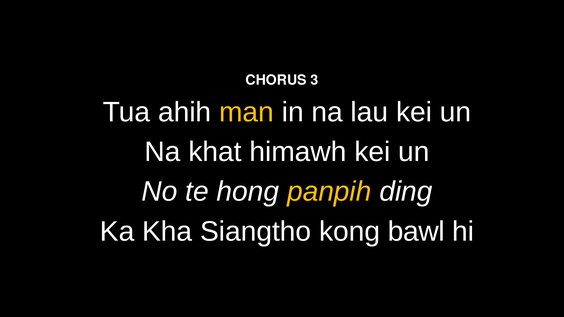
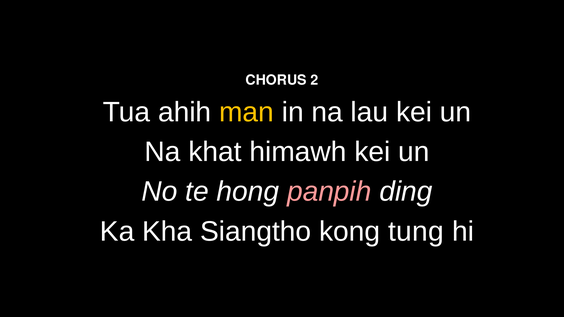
3: 3 -> 2 (314, 80)
panpih colour: yellow -> pink (329, 192)
bawl: bawl -> tung (416, 232)
